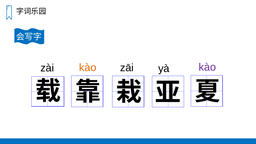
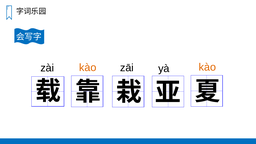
kào colour: purple -> orange (207, 67)
